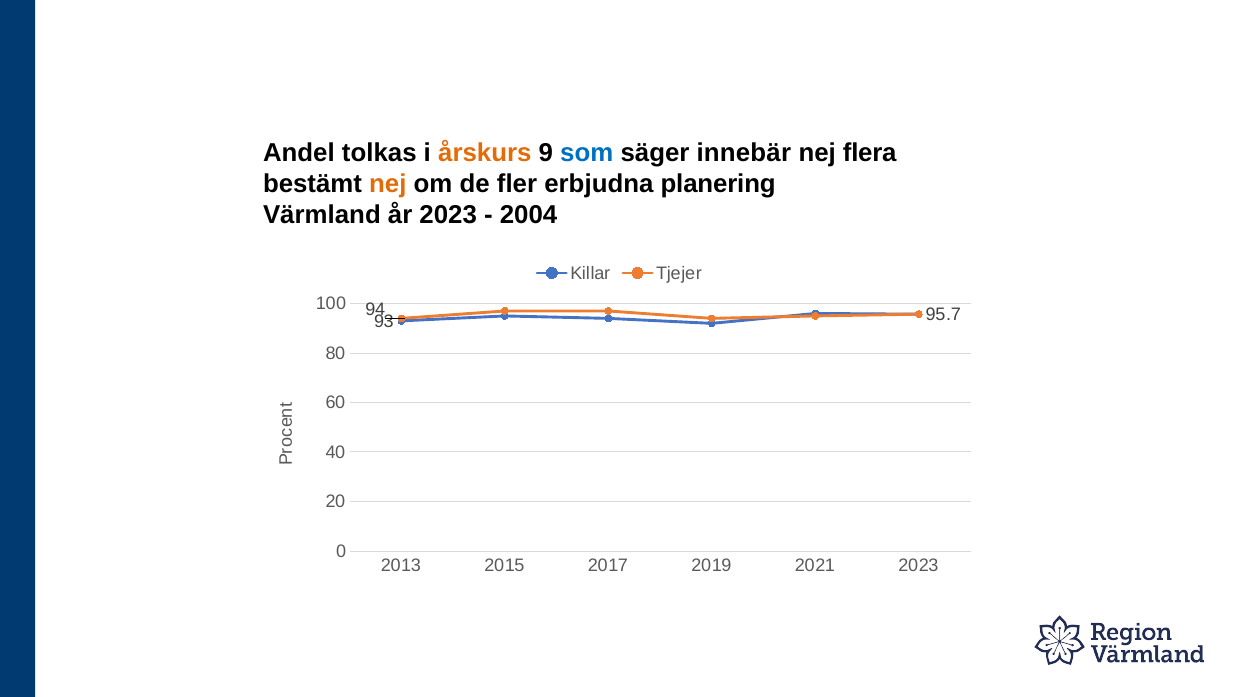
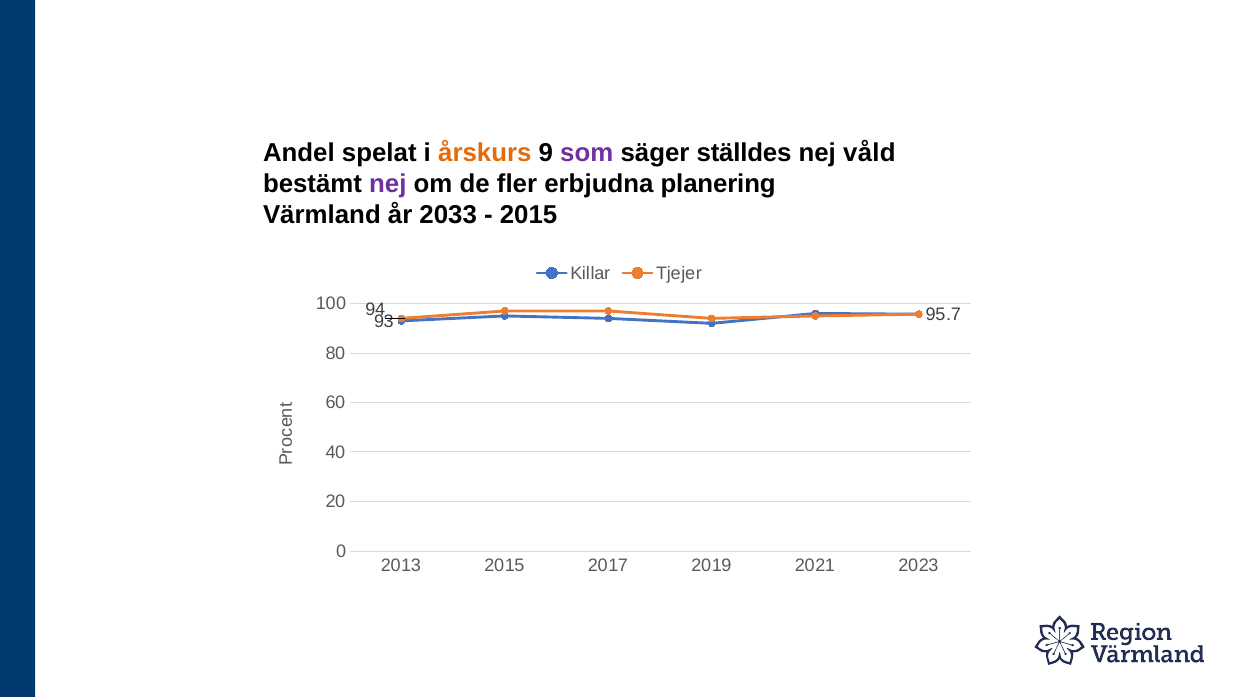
tolkas: tolkas -> spelat (379, 153)
som colour: blue -> purple (587, 153)
innebär: innebär -> ställdes (744, 153)
flera: flera -> våld (869, 153)
nej colour: orange -> purple (388, 184)
år 2023: 2023 -> 2033 (448, 215)
2004: 2004 -> 2015 (529, 215)
